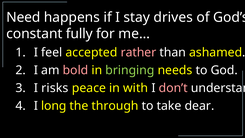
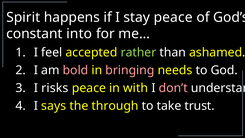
Need: Need -> Spirit (23, 17)
stay drives: drives -> peace (173, 17)
fully: fully -> into (79, 34)
rather colour: pink -> light green (138, 52)
bringing colour: light green -> pink (130, 70)
long: long -> says (54, 106)
dear: dear -> trust (200, 106)
